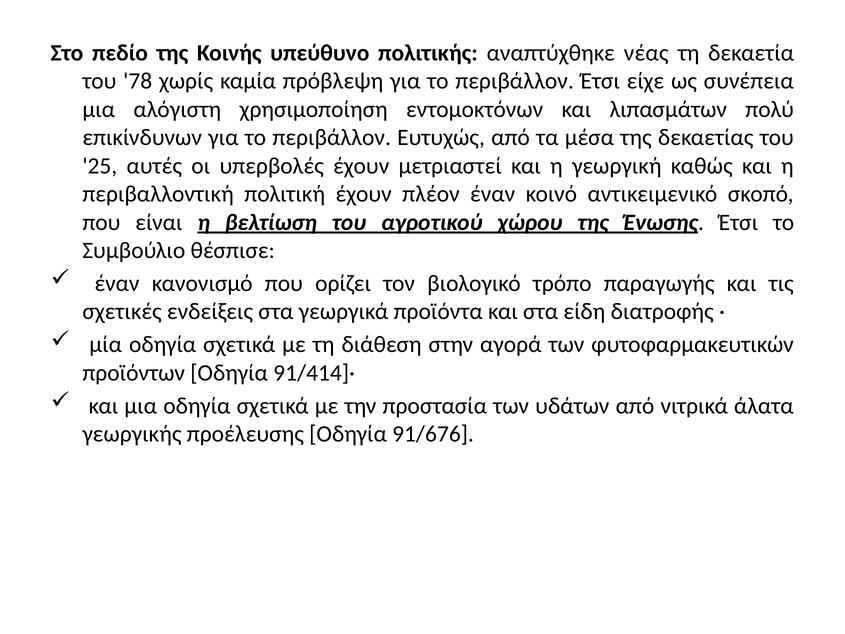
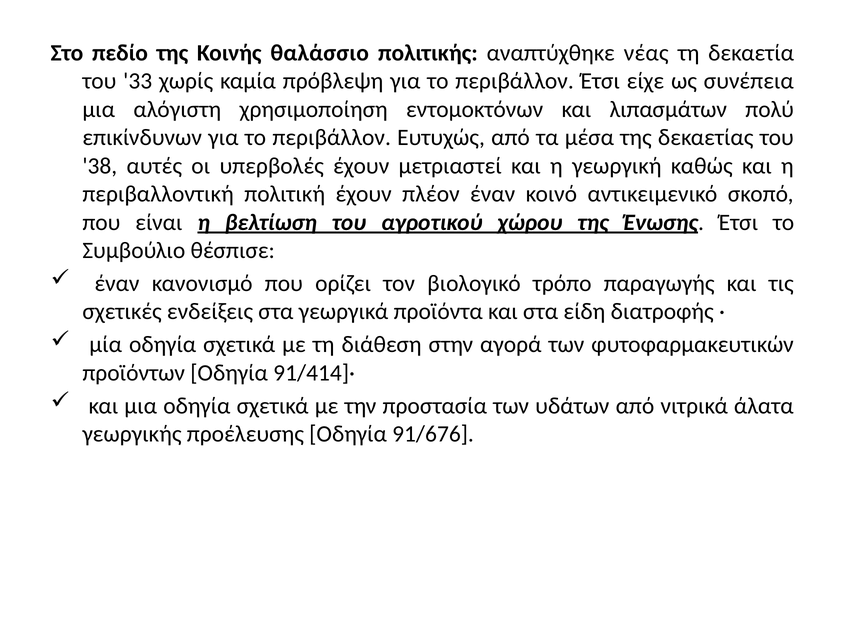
υπεύθυνο: υπεύθυνο -> θαλάσσιο (320, 53)
78: 78 -> 33 (138, 81)
25: 25 -> 38 (100, 166)
